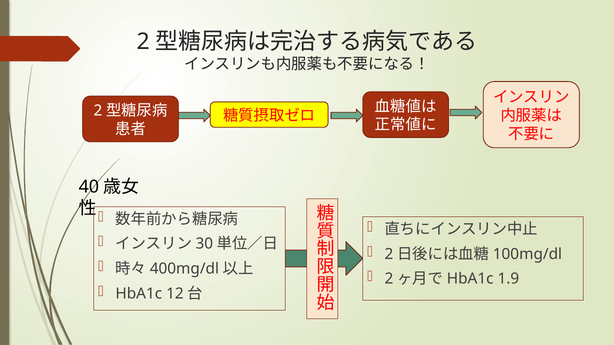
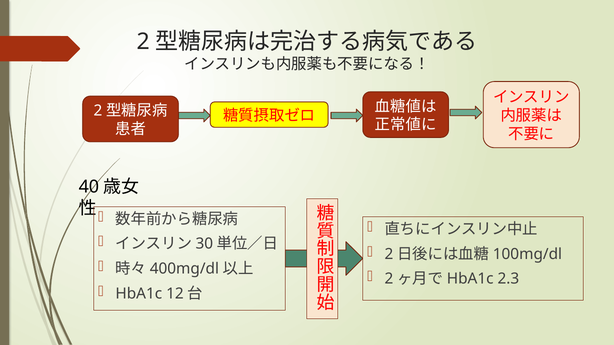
1.9: 1.9 -> 2.3 (508, 279)
